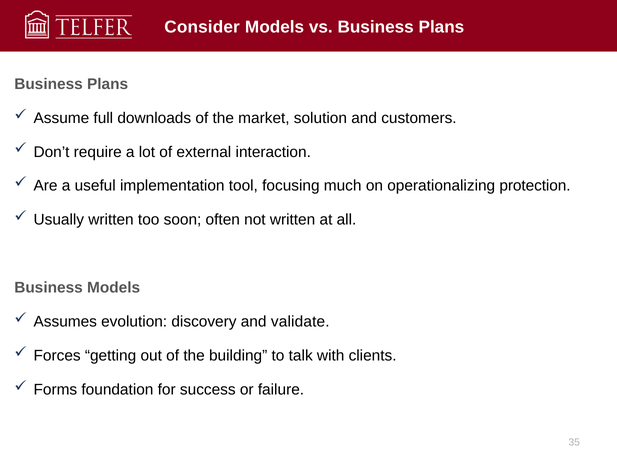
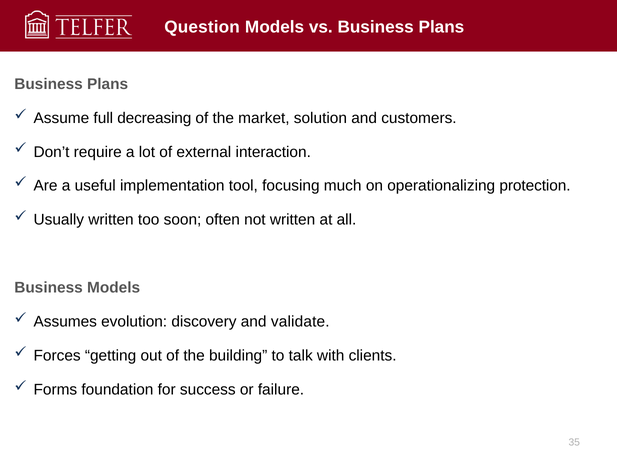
Consider: Consider -> Question (202, 27)
downloads: downloads -> decreasing (154, 118)
